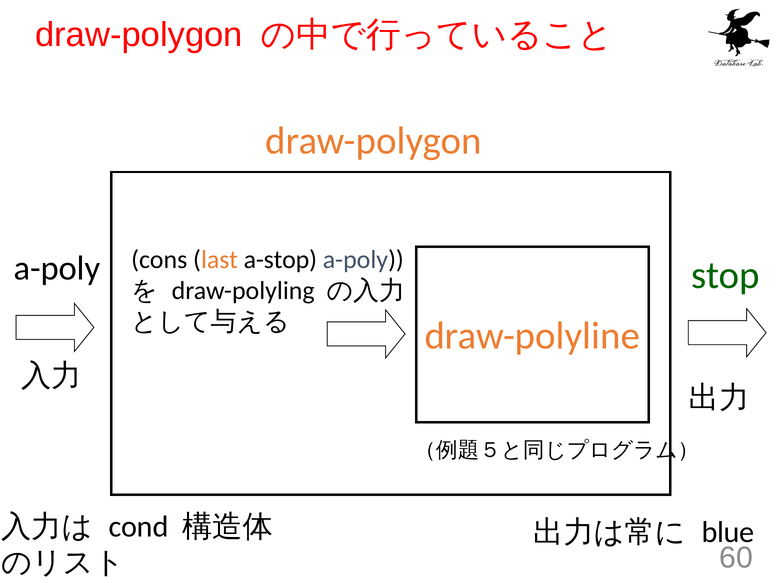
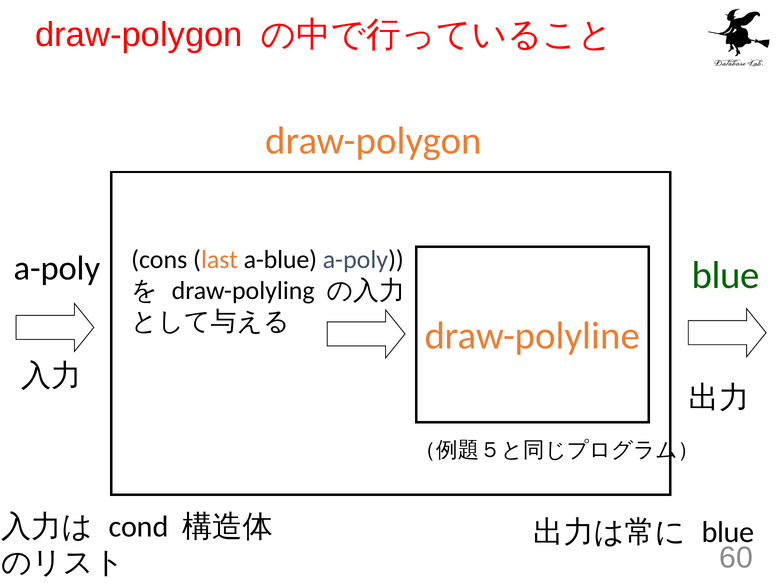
a-stop: a-stop -> a-blue (280, 260)
stop: stop -> blue (725, 275)
